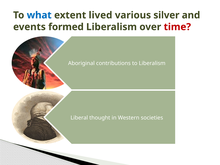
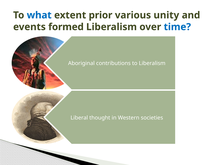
lived: lived -> prior (101, 15)
silver: silver -> unity (166, 15)
time colour: red -> blue (177, 27)
